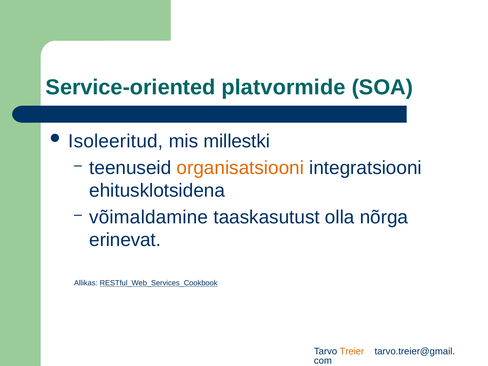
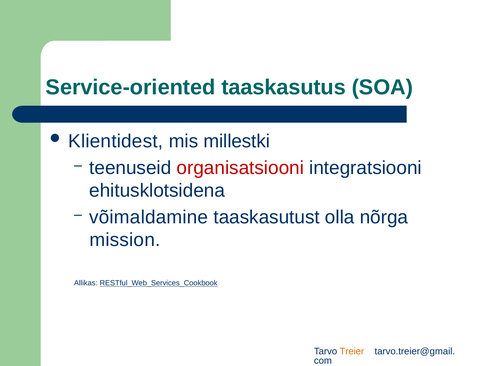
platvormide: platvormide -> taaskasutus (284, 87)
Isoleeritud: Isoleeritud -> Klientidest (116, 141)
organisatsiooni colour: orange -> red (240, 168)
erinevat: erinevat -> mission (125, 240)
